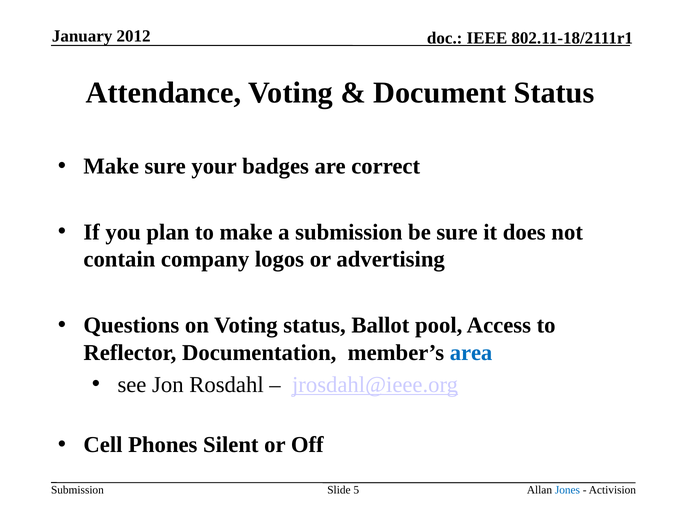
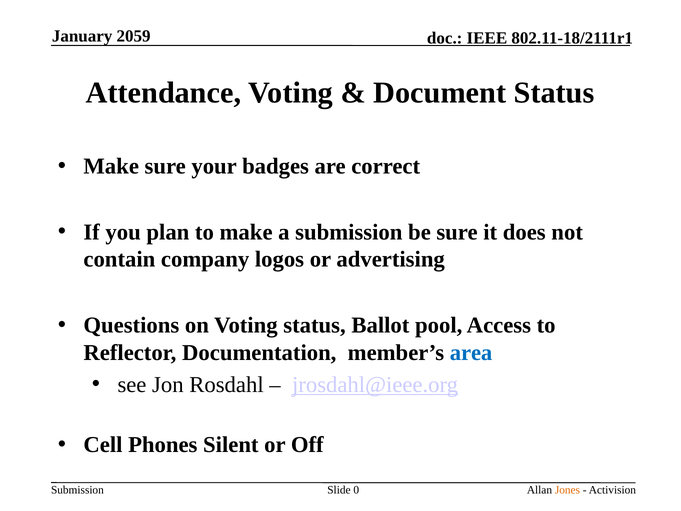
2012: 2012 -> 2059 (134, 36)
5: 5 -> 0 (356, 490)
Jones colour: blue -> orange (567, 490)
